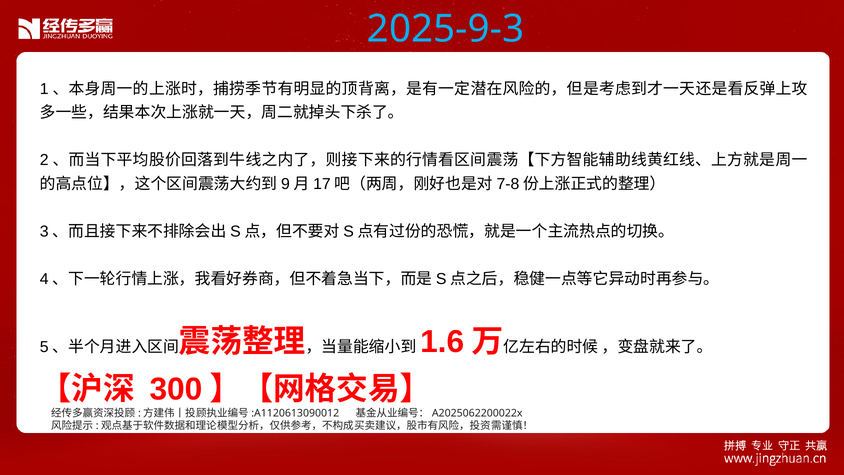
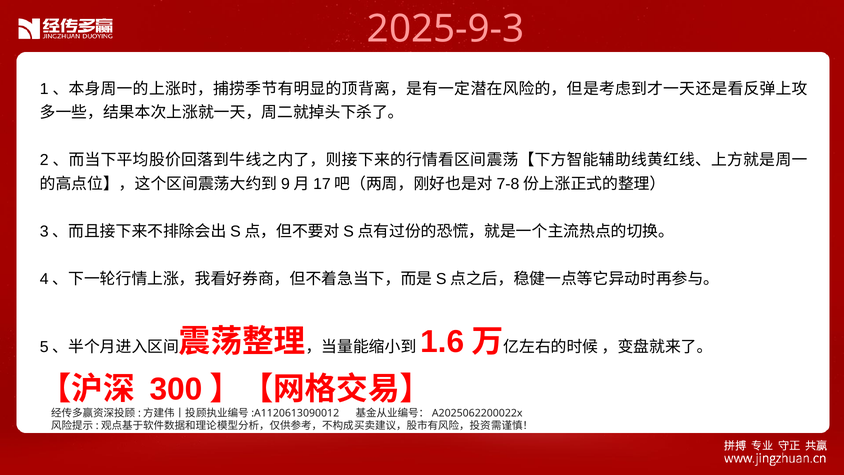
2025-9-3 colour: light blue -> pink (446, 29)
